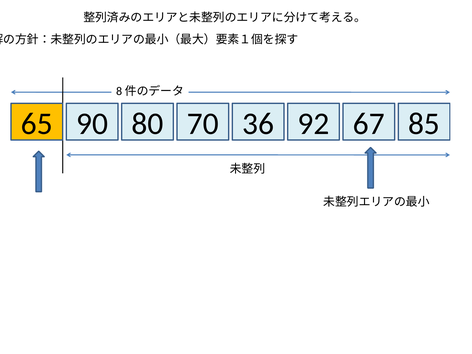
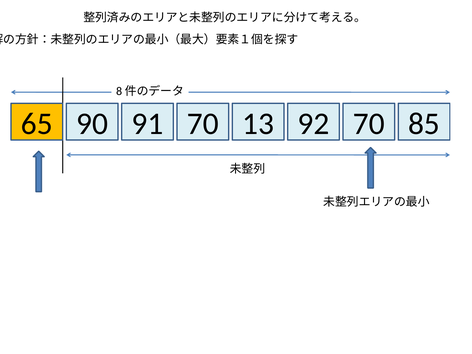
80: 80 -> 91 (147, 124)
36: 36 -> 13 (258, 124)
92 67: 67 -> 70 (369, 124)
